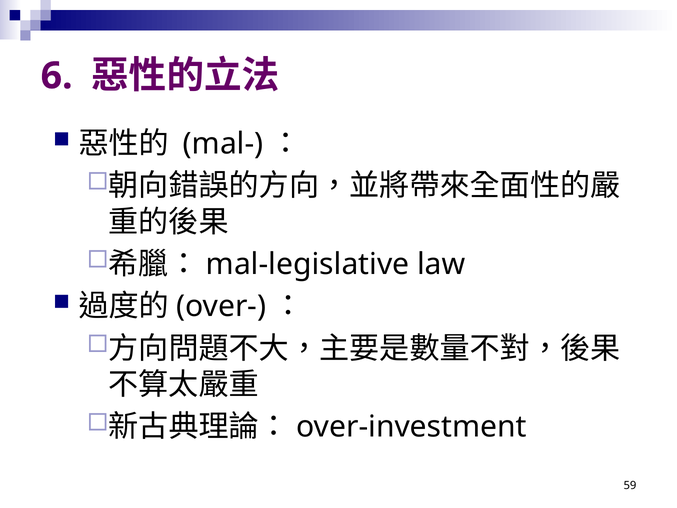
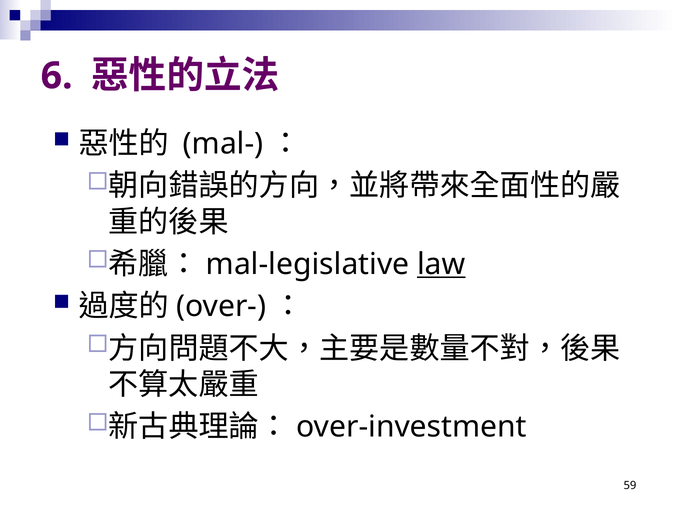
law underline: none -> present (441, 264)
